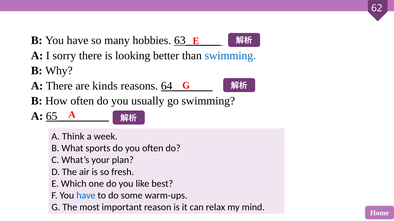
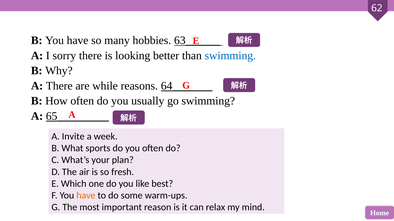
kinds: kinds -> while (105, 86)
Think: Think -> Invite (73, 137)
have colour: blue -> orange (86, 196)
